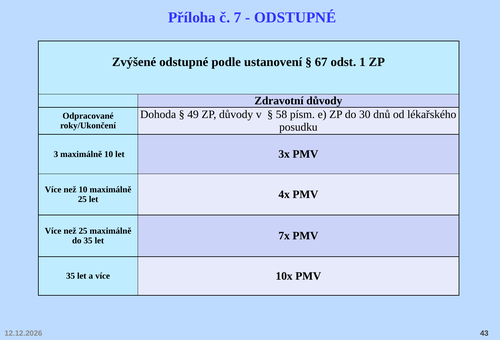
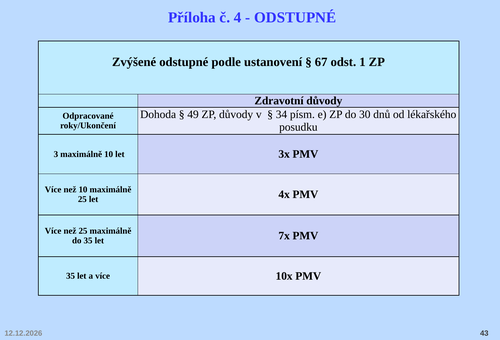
7: 7 -> 4 (238, 17)
58: 58 -> 34 (281, 115)
